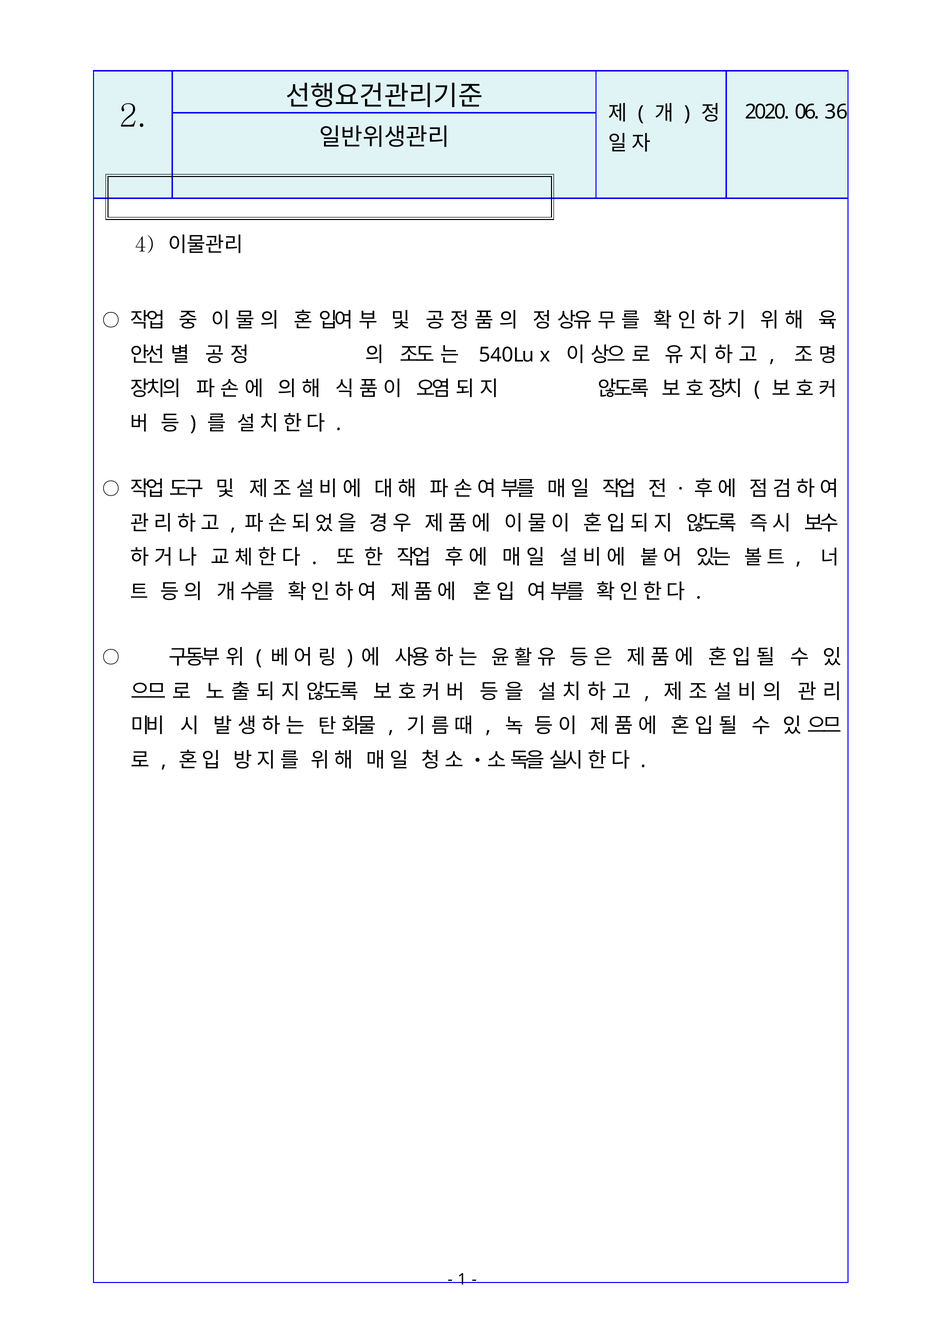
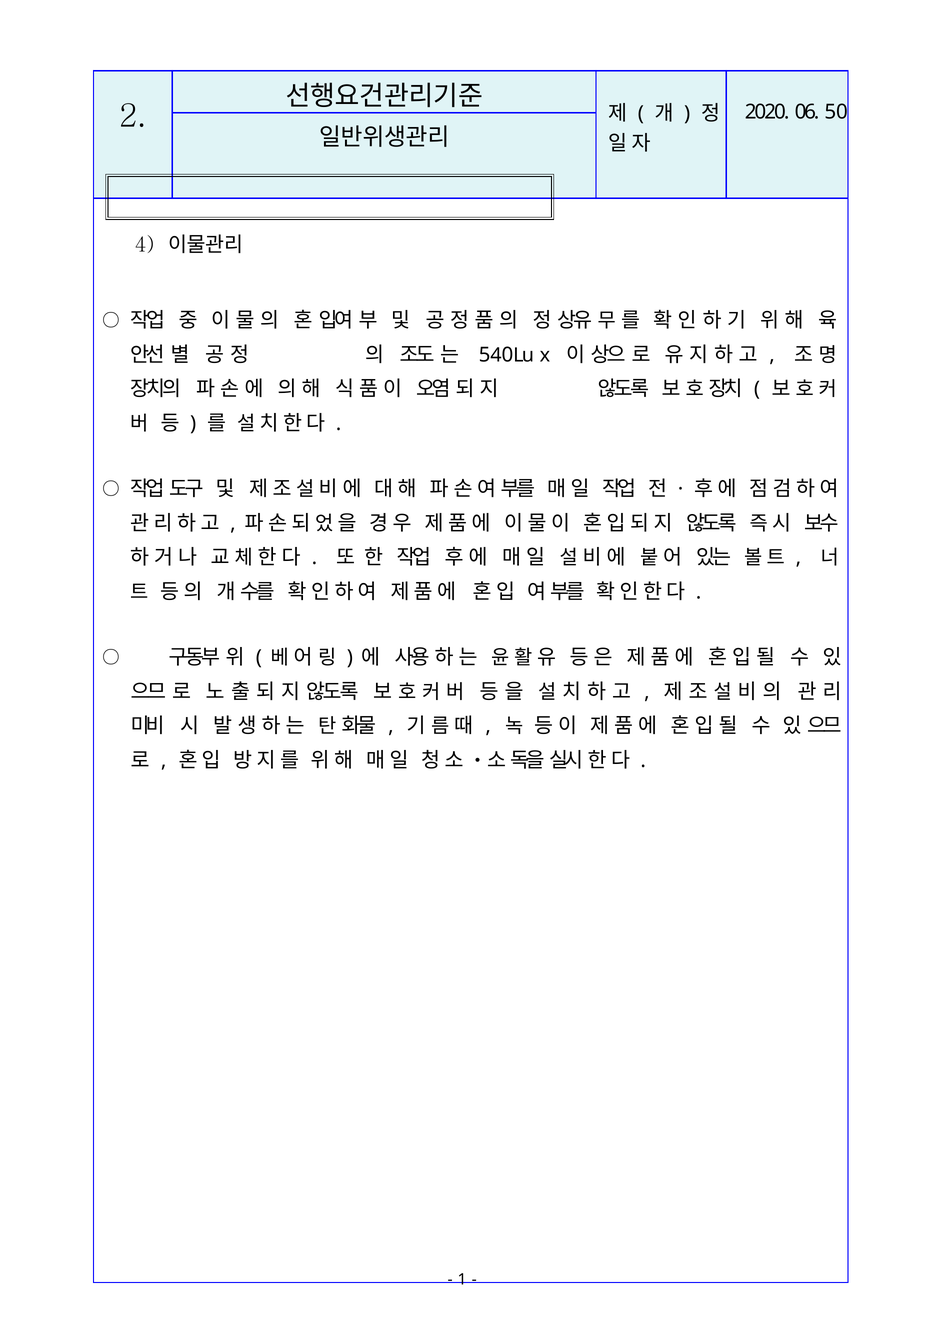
36: 36 -> 50 (836, 112)
